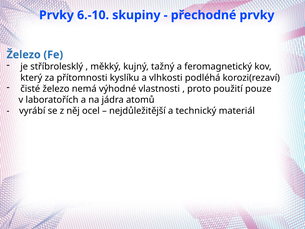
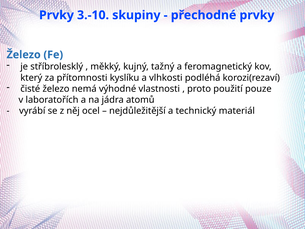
6.-10: 6.-10 -> 3.-10 (93, 15)
